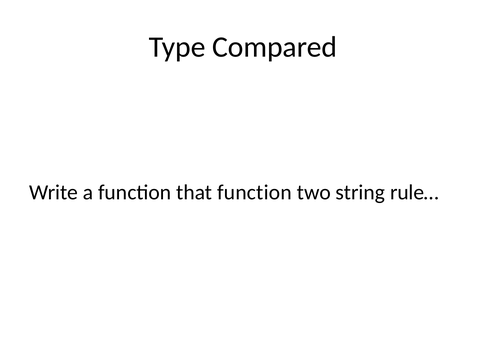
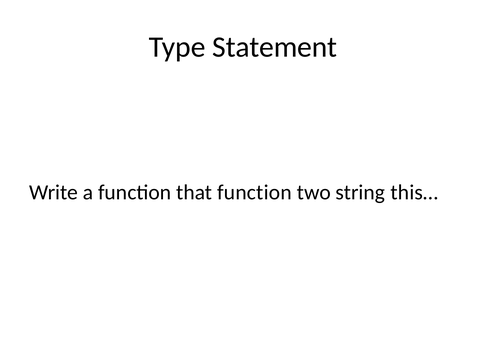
Compared: Compared -> Statement (275, 47)
rule…: rule… -> this… (414, 193)
